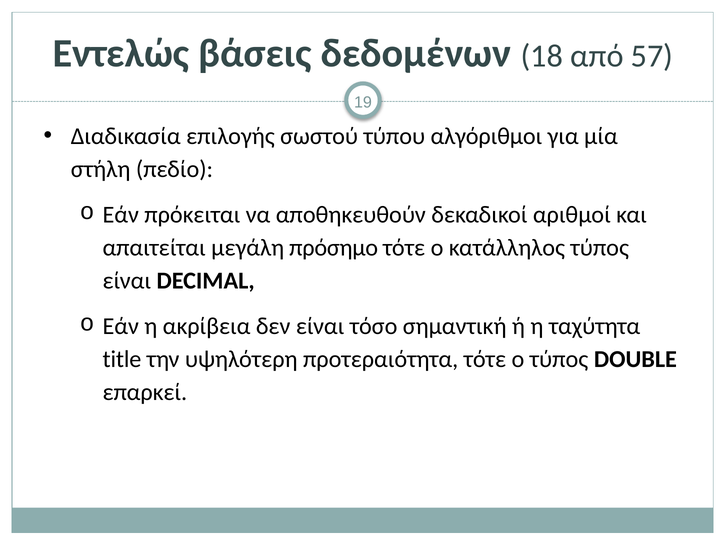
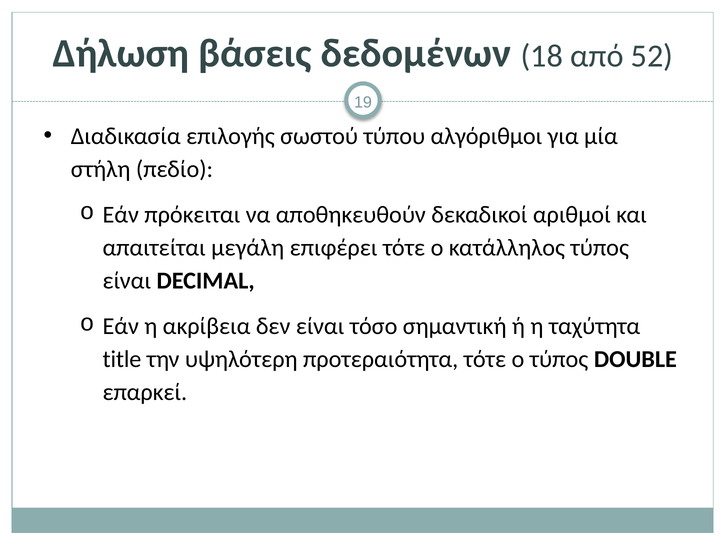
Εντελώς: Εντελώς -> Δήλωση (121, 53)
57: 57 -> 52 (652, 56)
πρόσημο: πρόσημο -> επιφέρει (334, 247)
